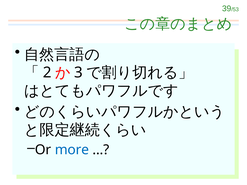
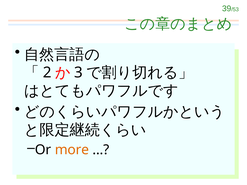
more colour: blue -> orange (72, 150)
